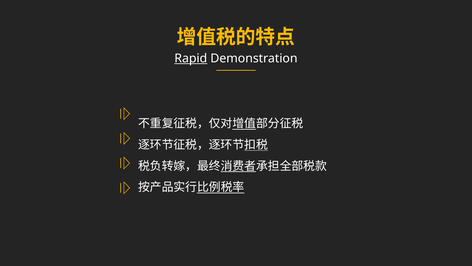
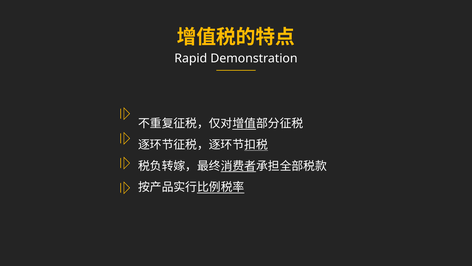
Rapid underline: present -> none (191, 58)
